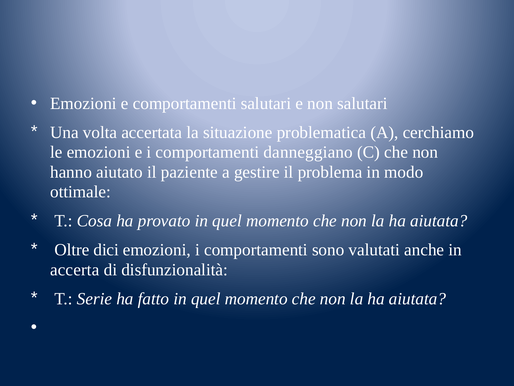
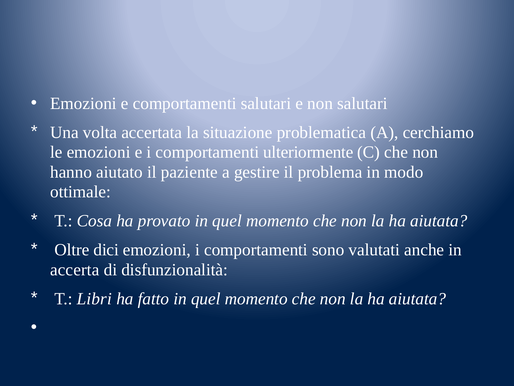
danneggiano: danneggiano -> ulteriormente (308, 152)
Serie: Serie -> Libri (94, 298)
